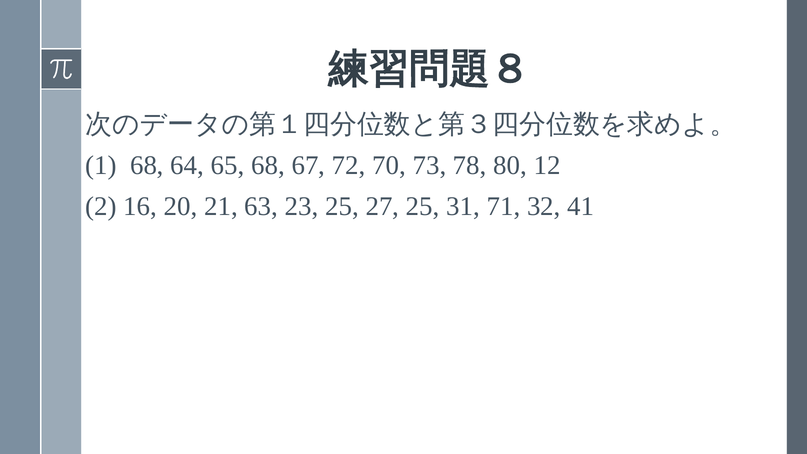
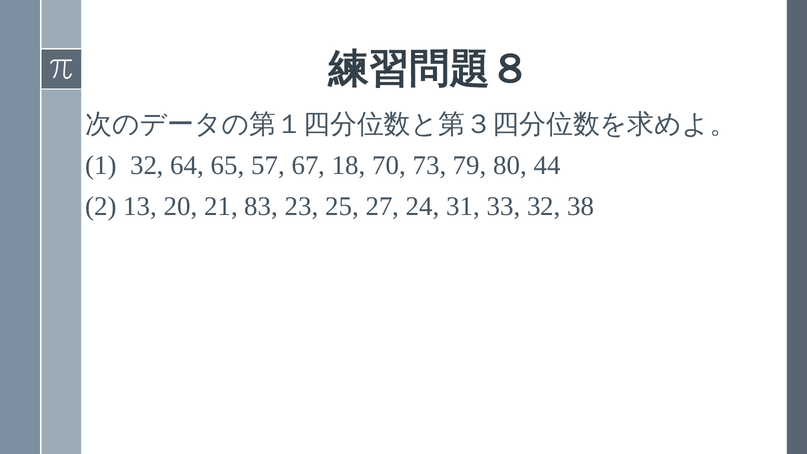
1 68: 68 -> 32 (147, 165)
65 68: 68 -> 57 (268, 165)
72: 72 -> 18 (349, 165)
78: 78 -> 79 (470, 165)
12: 12 -> 44 (547, 165)
16: 16 -> 13 (140, 206)
63: 63 -> 83 (261, 206)
27 25: 25 -> 24 (423, 206)
71: 71 -> 33 (503, 206)
41: 41 -> 38 (581, 206)
